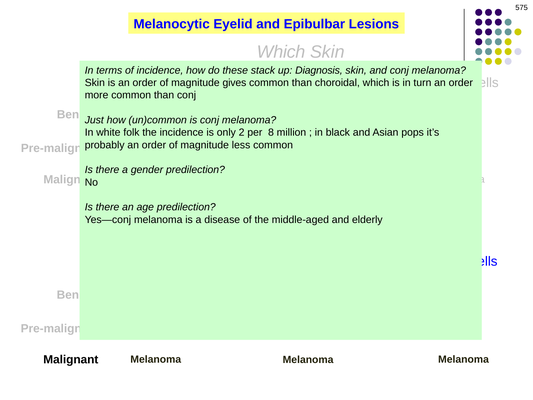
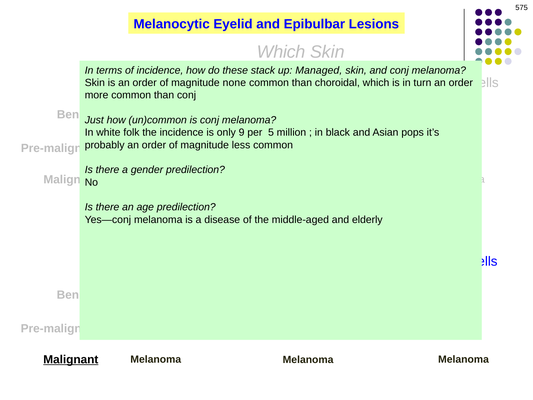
Diagnosis: Diagnosis -> Managed (319, 70)
gives: gives -> none (234, 83)
2: 2 -> 9 (242, 132)
8: 8 -> 5 (271, 132)
Malignant underline: none -> present (71, 359)
